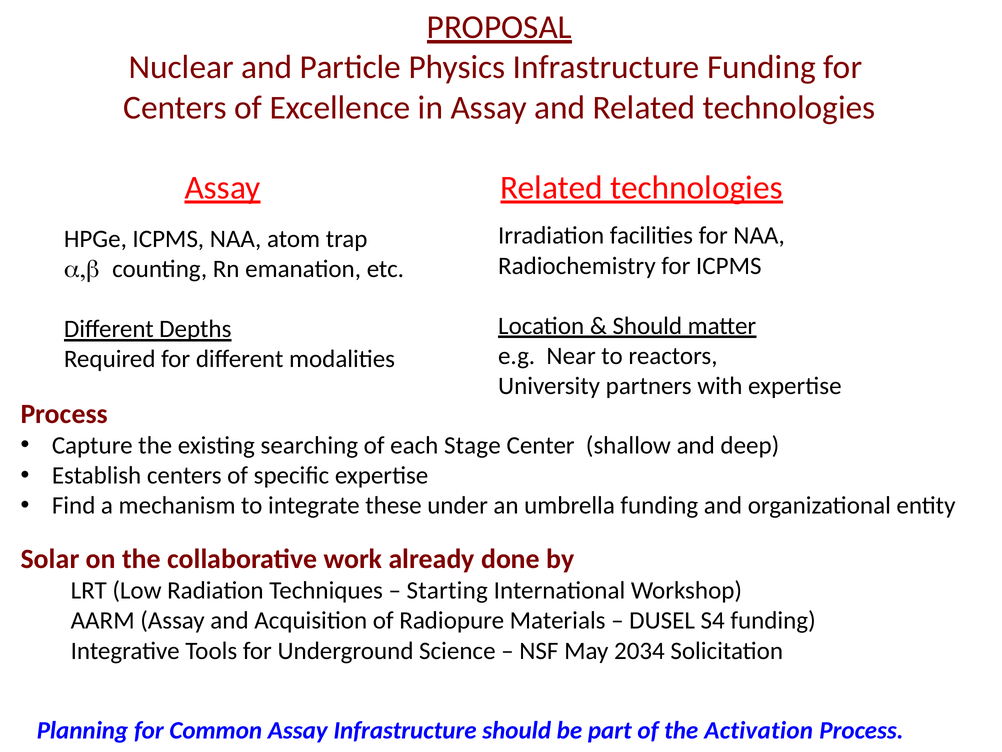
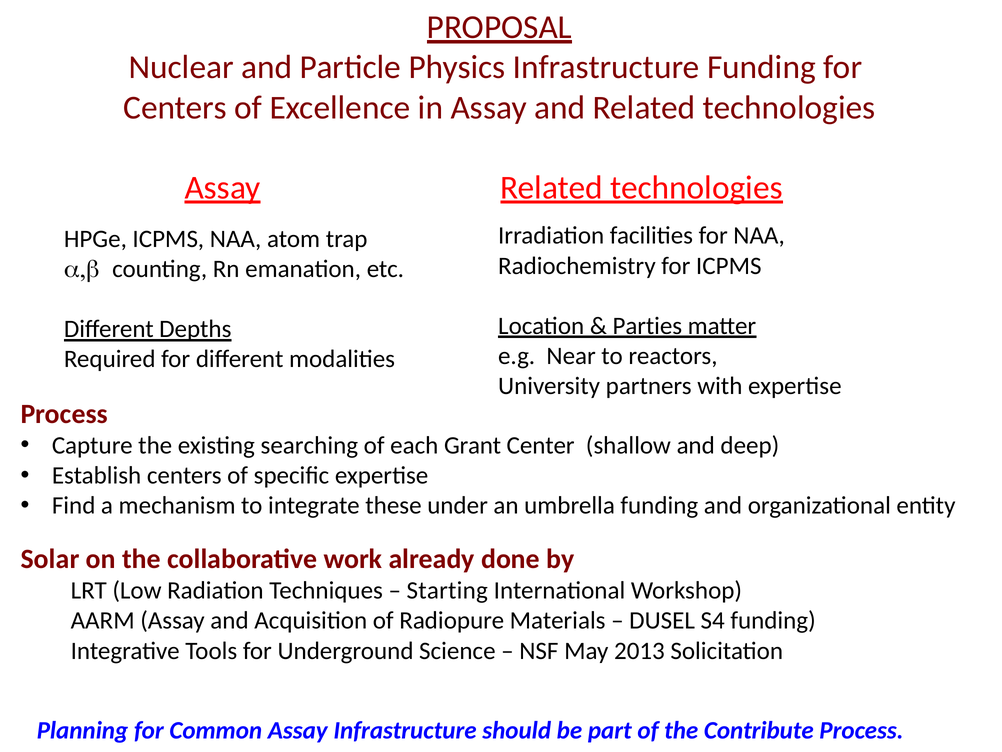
Should: Should -> Parties (647, 326)
Stage: Stage -> Grant (473, 445)
2034: 2034 -> 2013 (639, 650)
Activation: Activation -> Contribute (759, 730)
